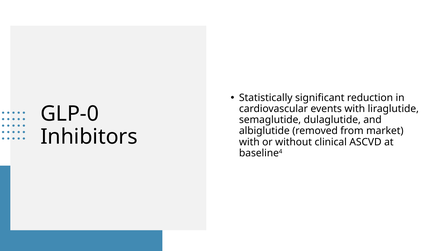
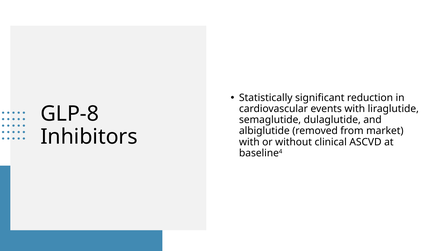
GLP-0: GLP-0 -> GLP-8 (70, 113)
